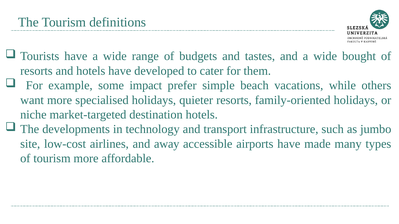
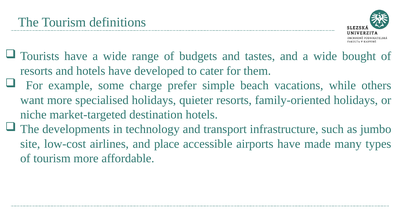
impact: impact -> charge (146, 86)
away: away -> place (167, 144)
